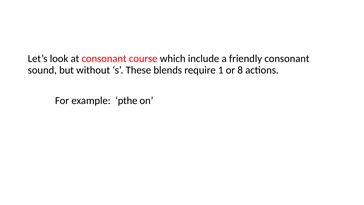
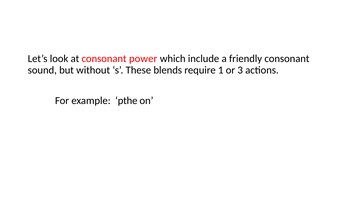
course: course -> power (143, 59)
8: 8 -> 3 (240, 70)
